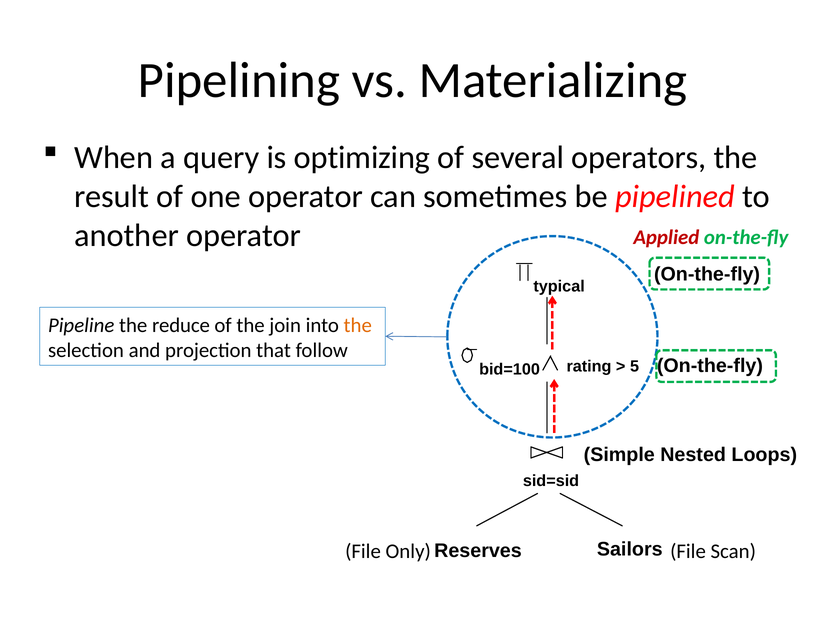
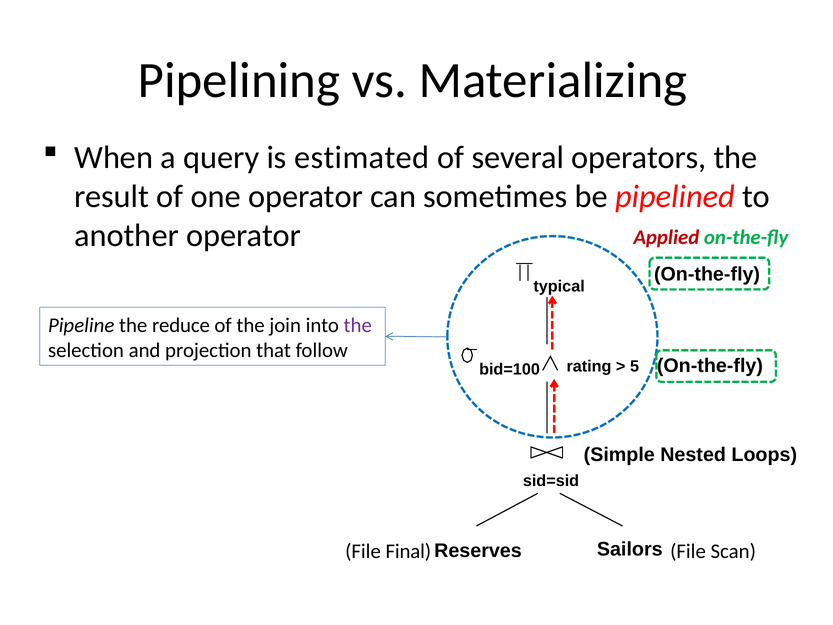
optimizing: optimizing -> estimated (362, 158)
the colour: orange -> purple (358, 325)
Only: Only -> Final (408, 551)
